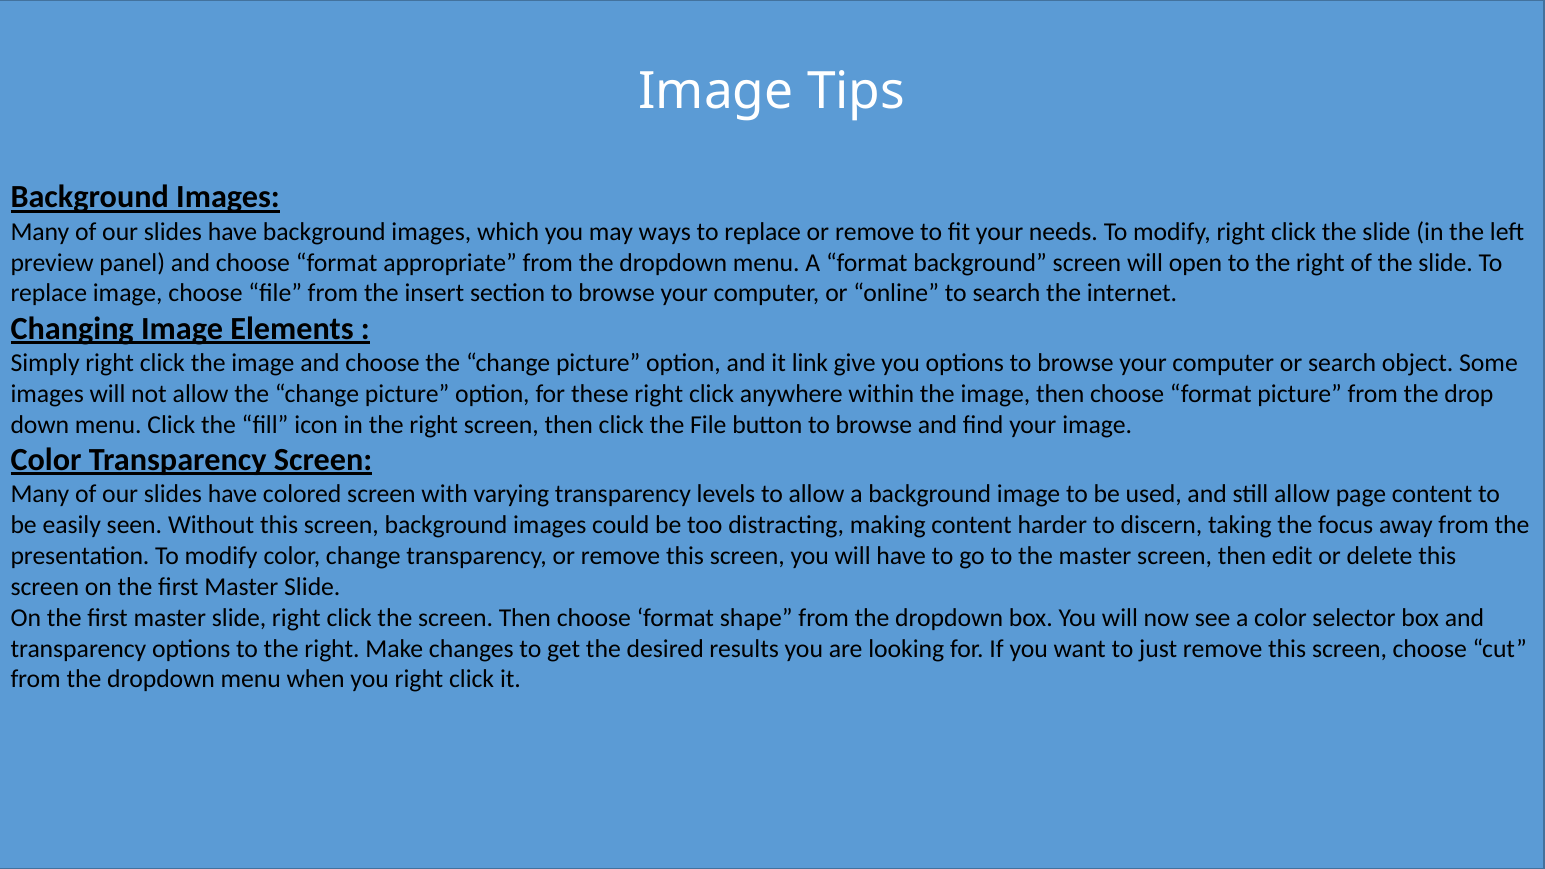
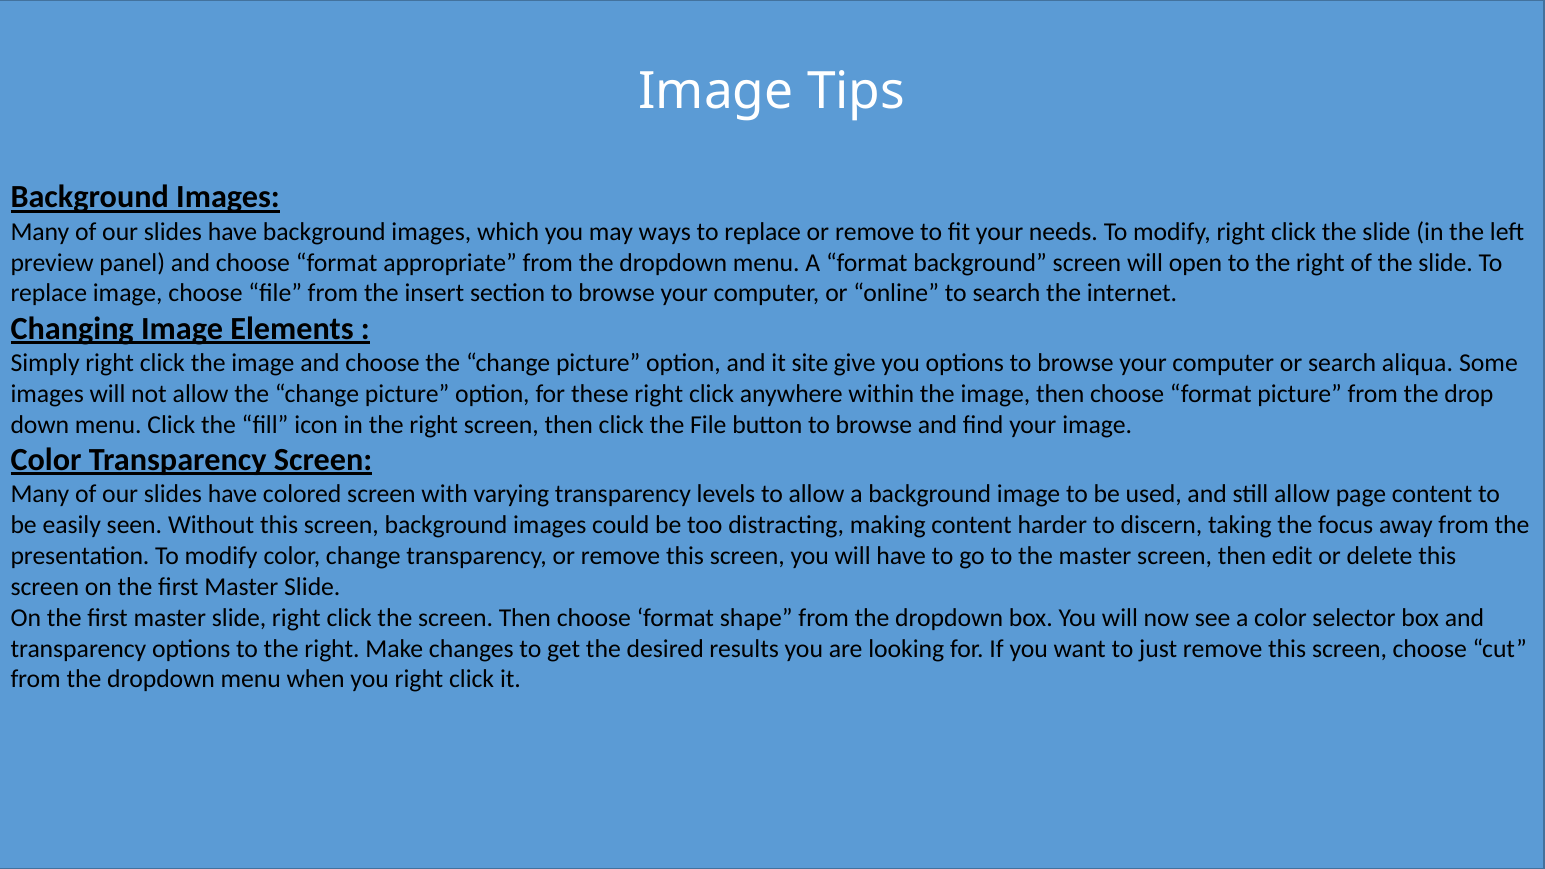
link: link -> site (810, 363)
object: object -> aliqua (1418, 363)
